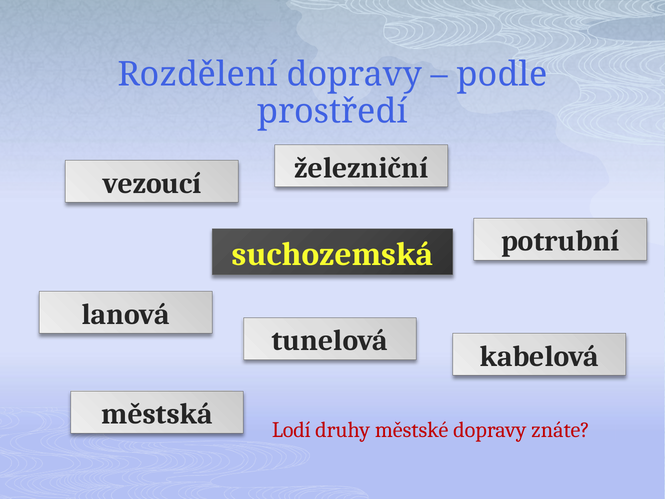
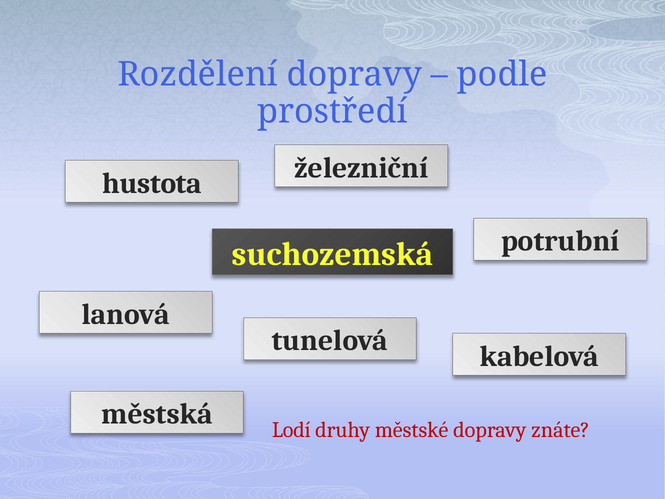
vezoucí: vezoucí -> hustota (152, 183)
